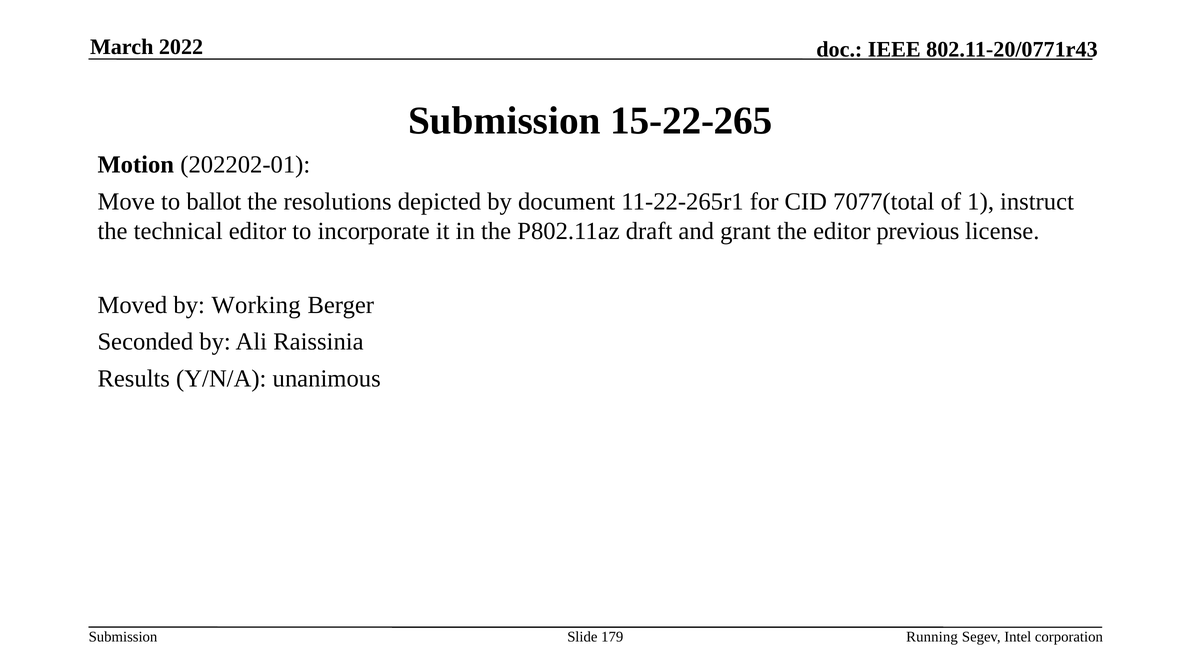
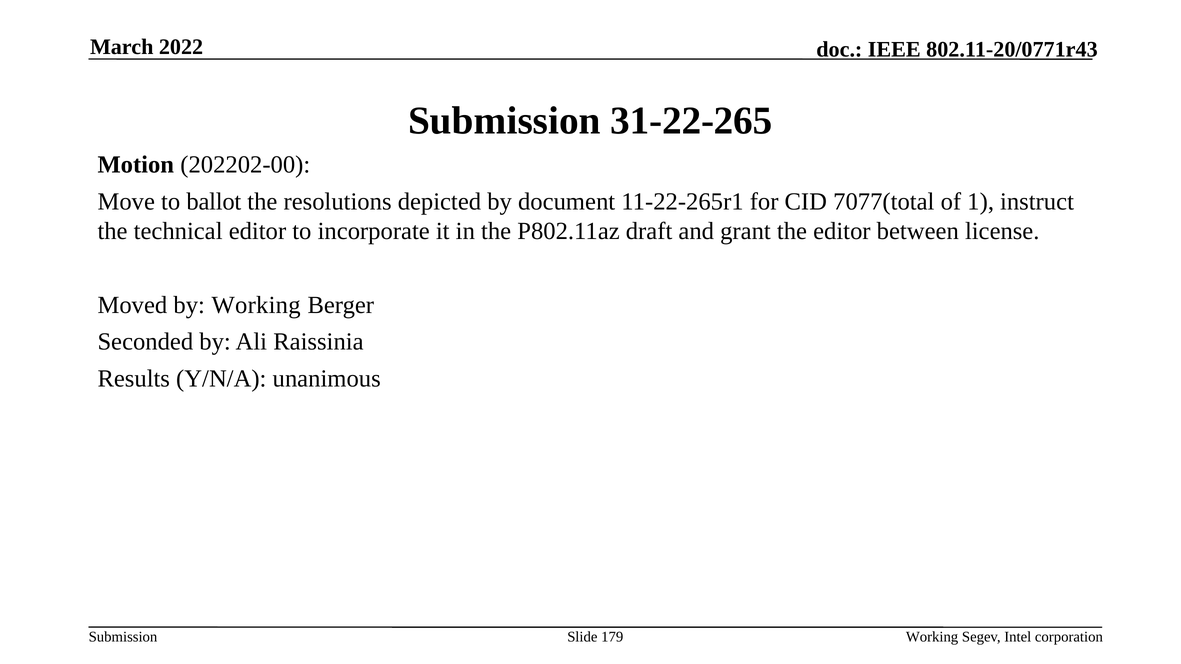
15-22-265: 15-22-265 -> 31-22-265 (691, 121)
202202-01: 202202-01 -> 202202-00 (245, 165)
previous: previous -> between (918, 231)
Running: Running -> Working (932, 637)
